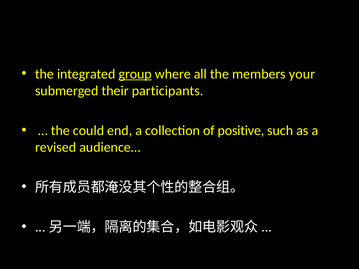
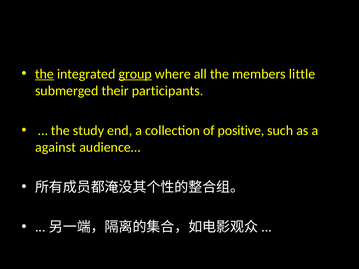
the underline: none -> present (44, 74)
your: your -> little (302, 74)
could: could -> study (89, 131)
revised: revised -> against (56, 147)
